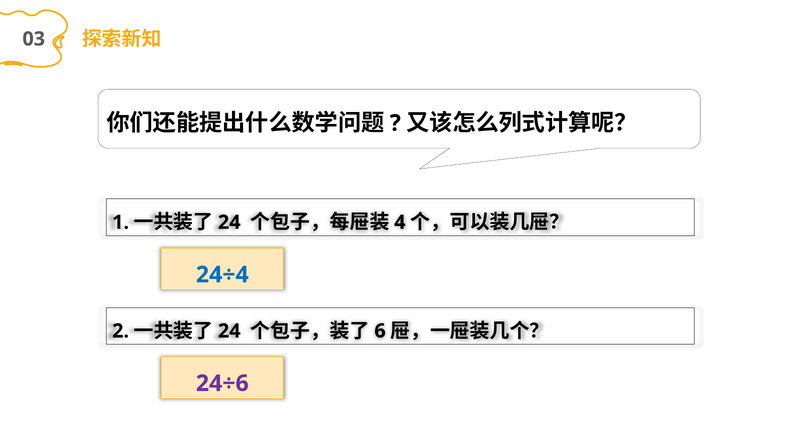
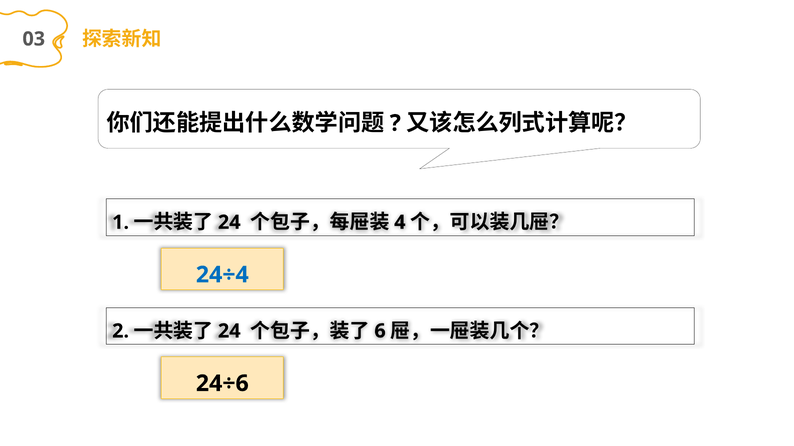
24÷6 colour: purple -> black (222, 384)
